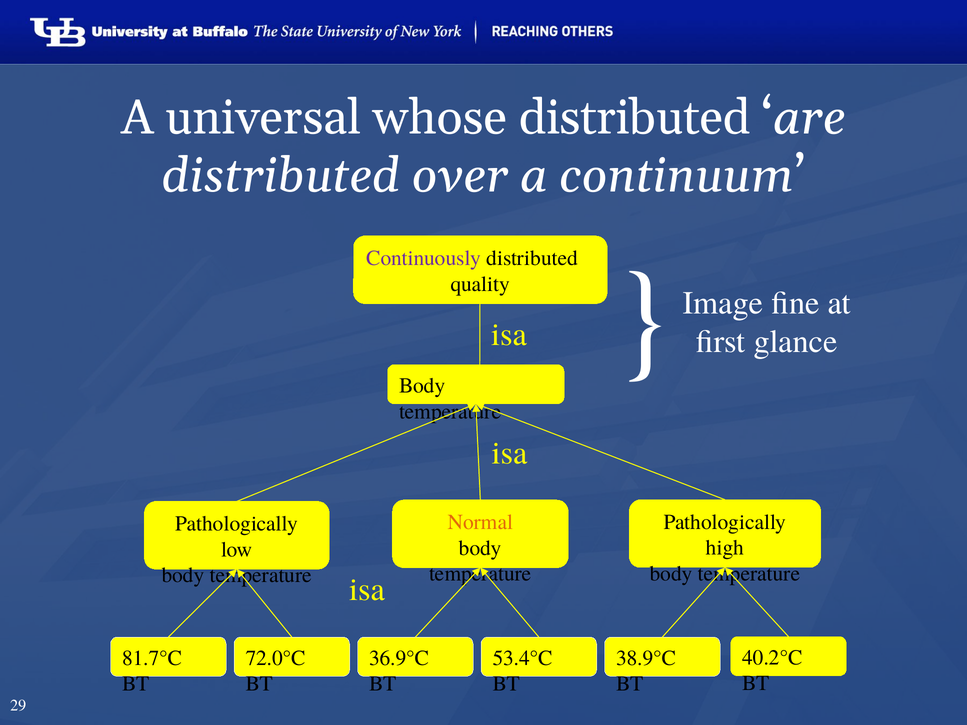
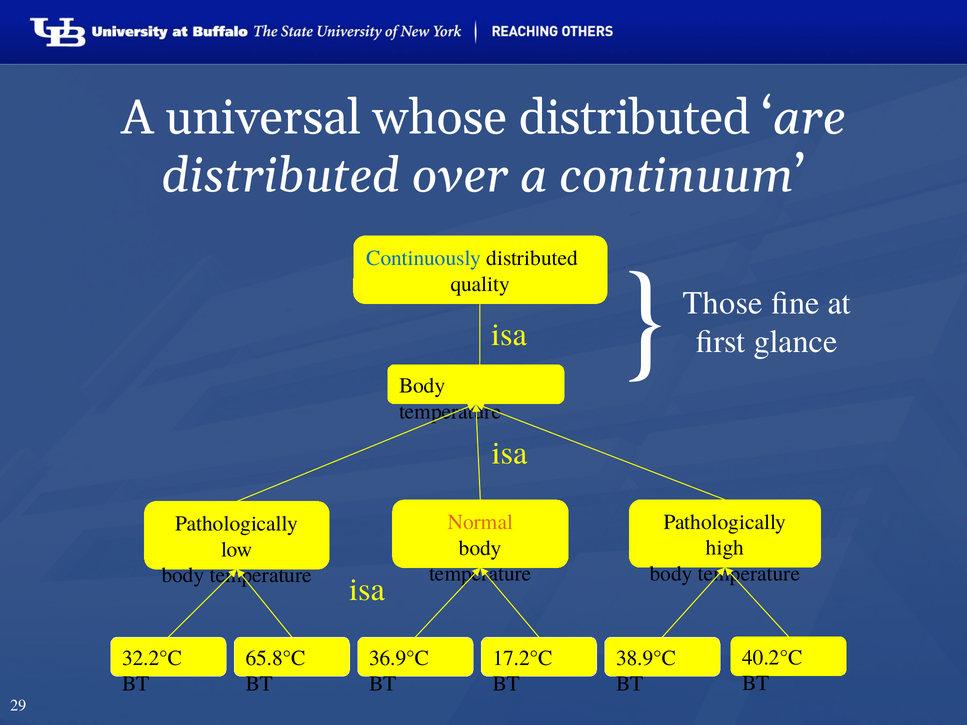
Continuously colour: purple -> blue (424, 258)
Image: Image -> Those (723, 303)
81.7°C: 81.7°C -> 32.2°C (152, 658)
72.0°C: 72.0°C -> 65.8°C (276, 658)
53.4°C: 53.4°C -> 17.2°C (523, 658)
